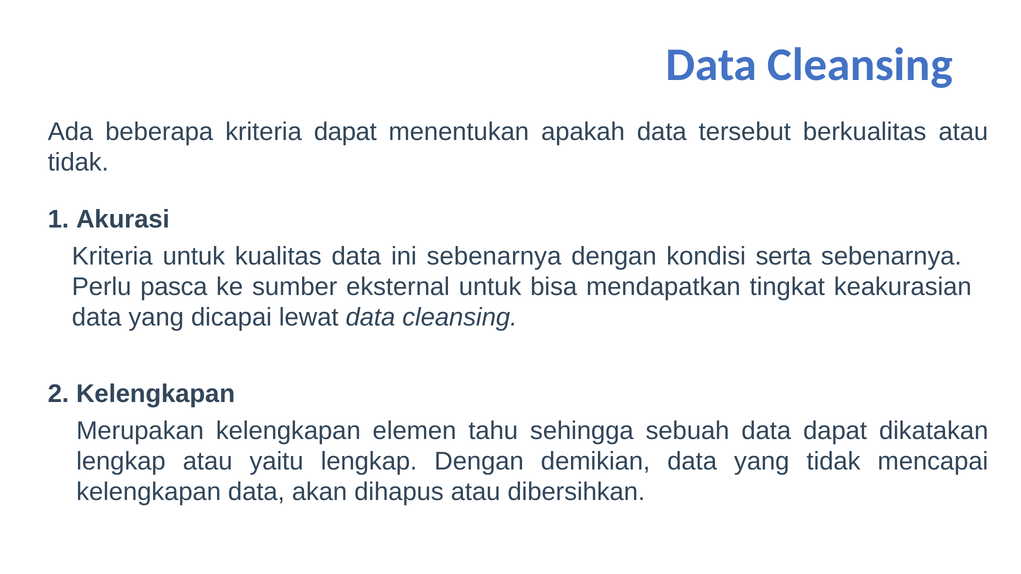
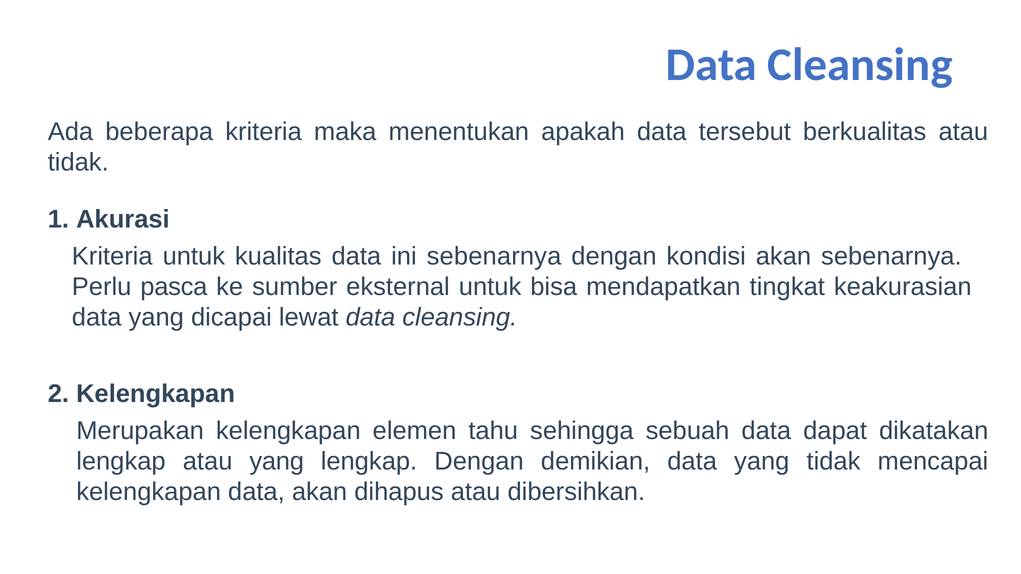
kriteria dapat: dapat -> maka (345, 132)
kondisi serta: serta -> akan (783, 256)
atau yaitu: yaitu -> yang (277, 461)
